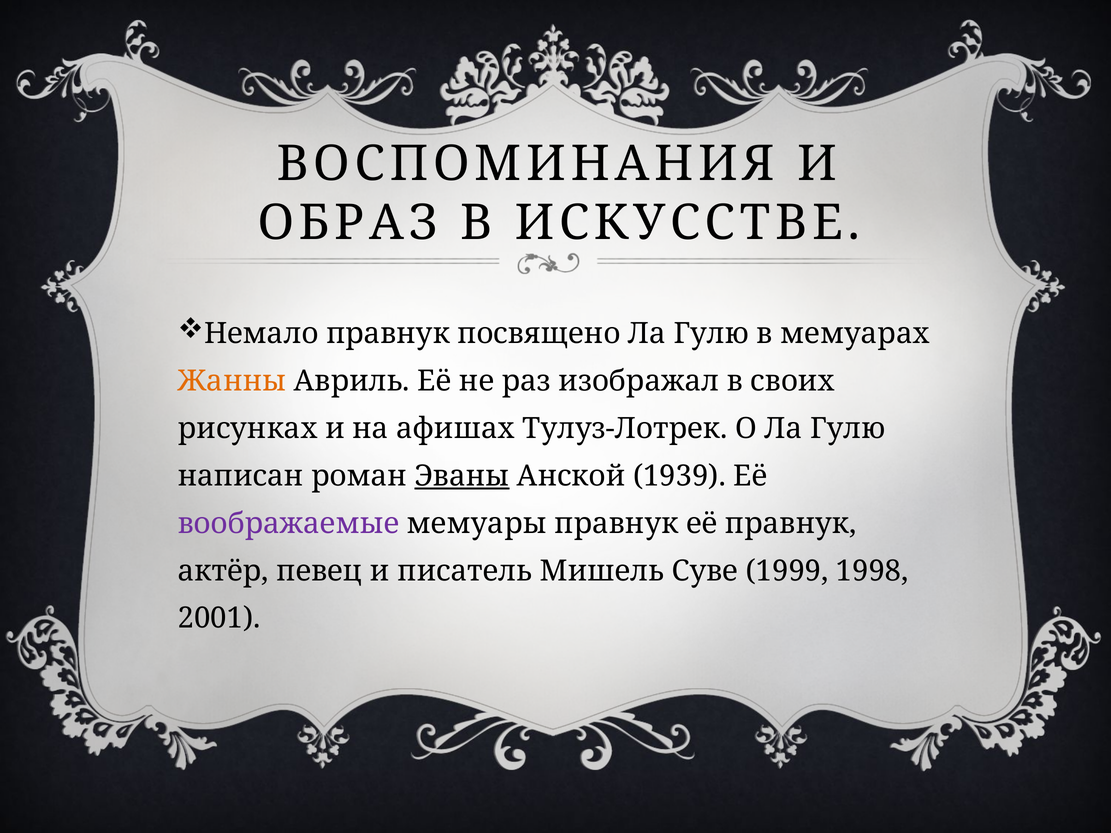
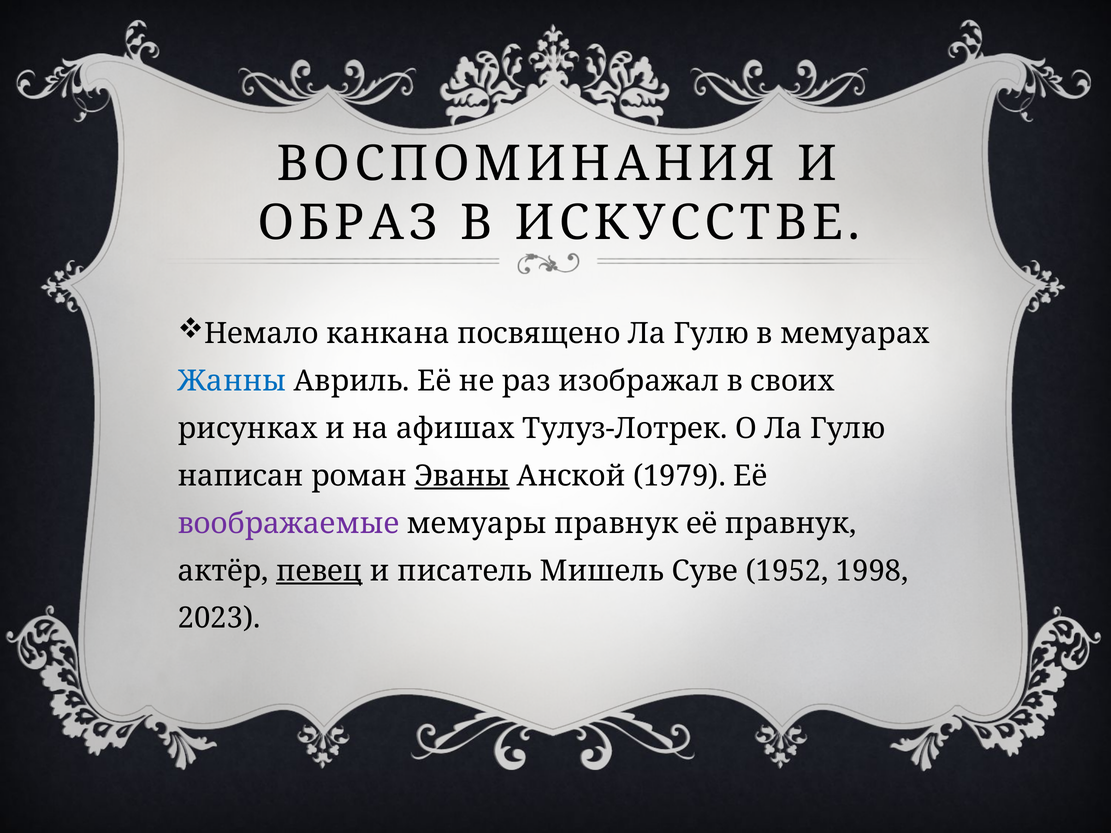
Немало правнук: правнук -> канкана (388, 334)
Жанны colour: orange -> blue (232, 381)
1939: 1939 -> 1979 (679, 476)
певец underline: none -> present (319, 571)
1999: 1999 -> 1952 (787, 571)
2001: 2001 -> 2023 (219, 618)
